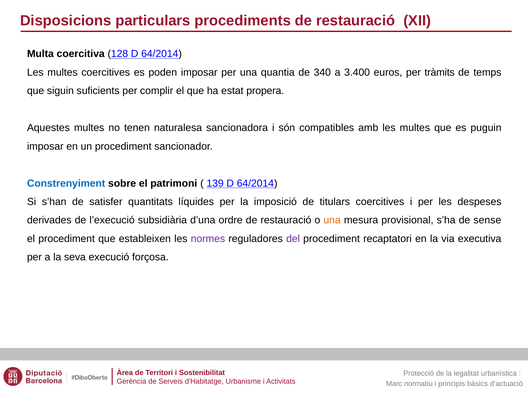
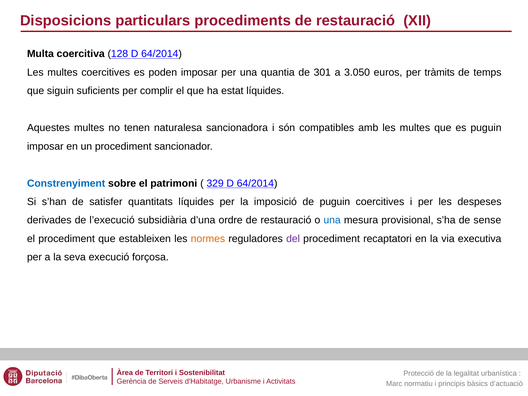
340: 340 -> 301 (322, 72)
3.400: 3.400 -> 3.050 (357, 72)
estat propera: propera -> líquides (265, 91)
139: 139 -> 329 (215, 183)
de titulars: titulars -> puguin (335, 202)
una colour: orange -> blue (332, 220)
normes colour: purple -> orange (208, 239)
